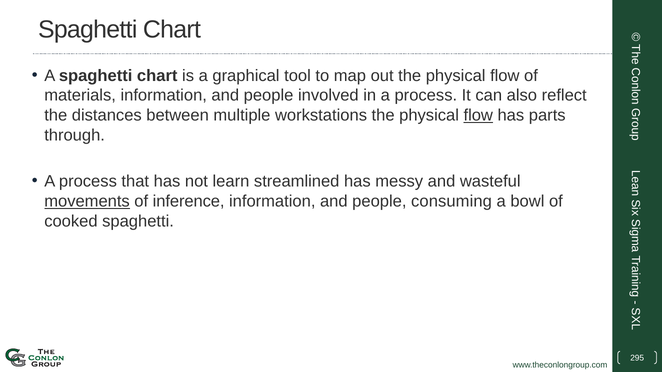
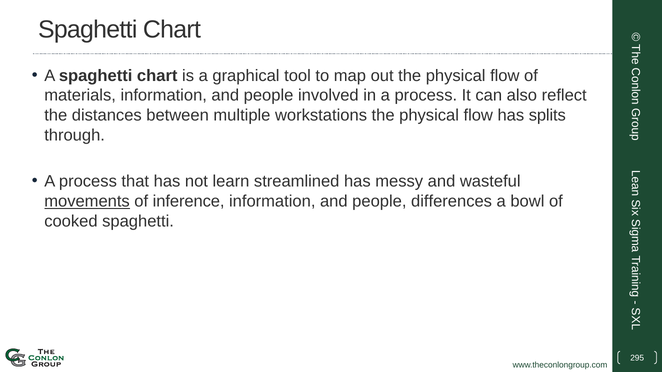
flow underline: present -> none (478, 115)
parts: parts -> splits (547, 115)
consuming: consuming -> differences (452, 201)
